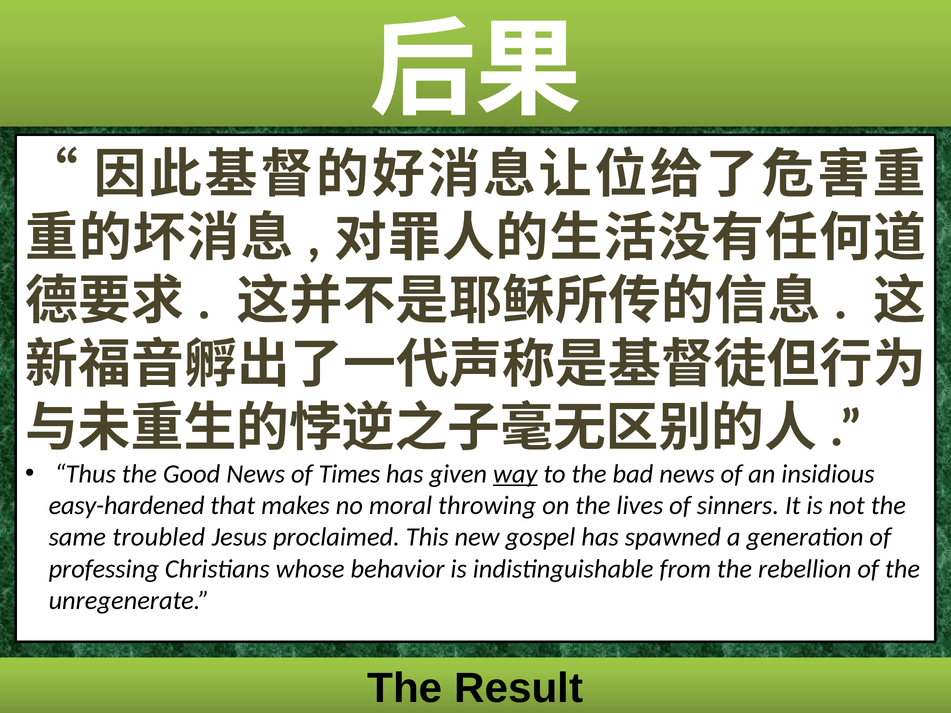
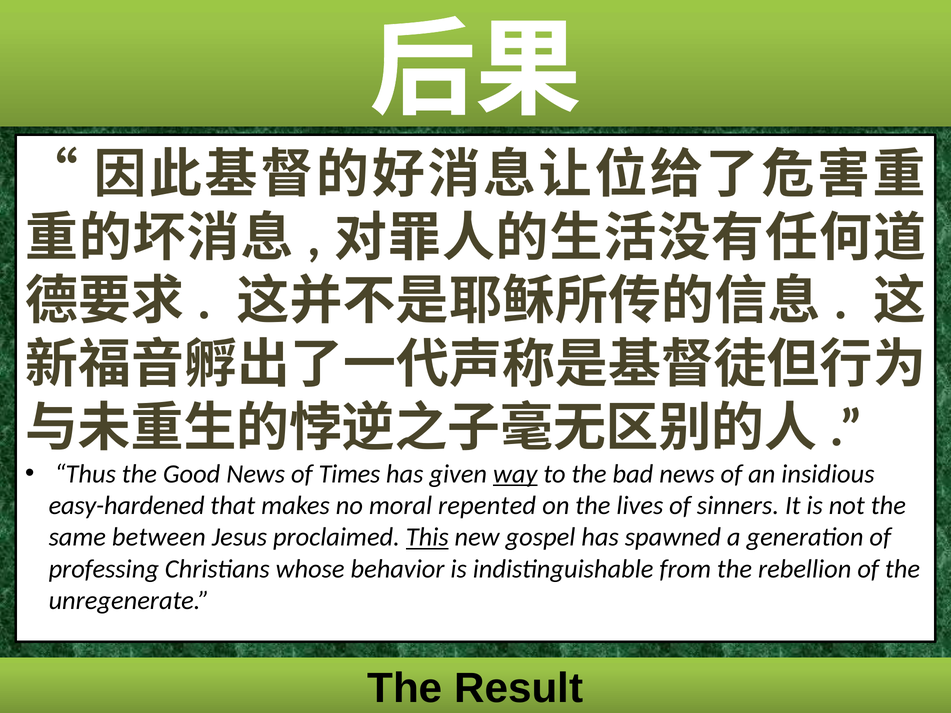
throwing: throwing -> repented (487, 506)
troubled: troubled -> between (159, 537)
This underline: none -> present (427, 537)
